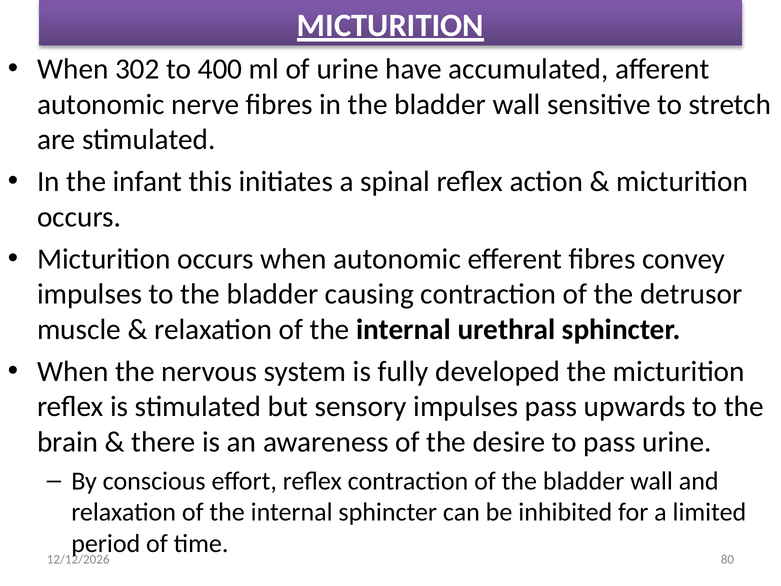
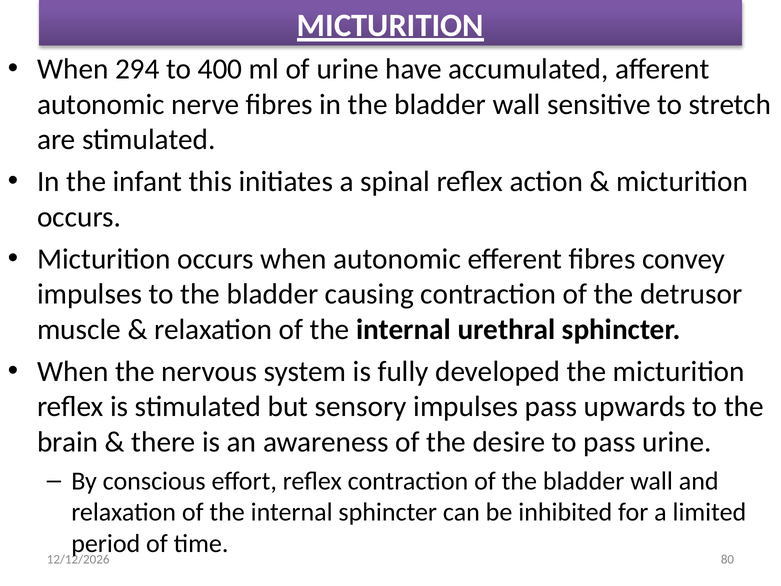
302: 302 -> 294 (137, 69)
